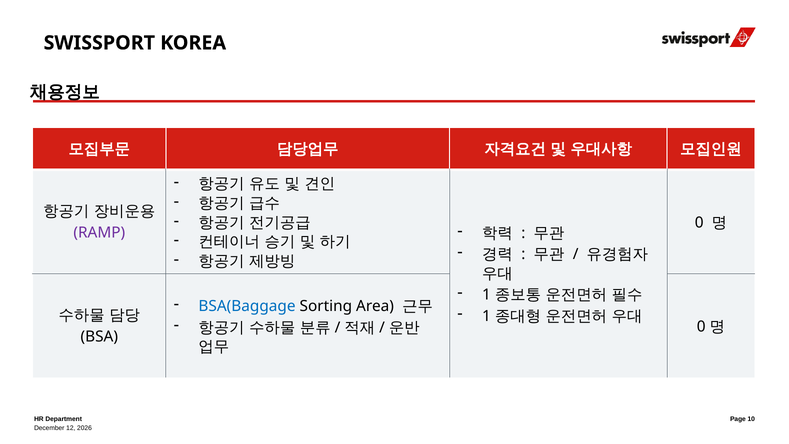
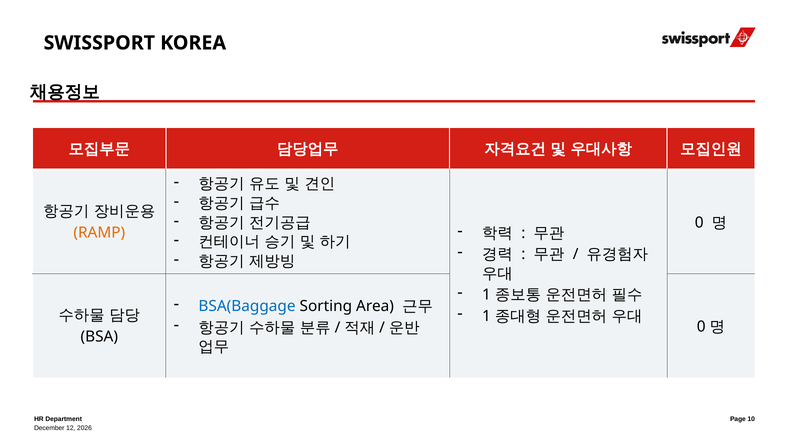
RAMP colour: purple -> orange (99, 232)
